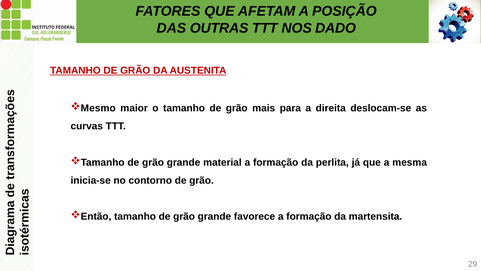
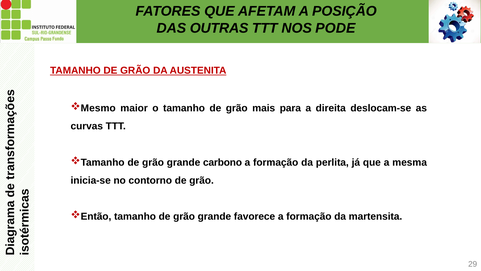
DADO: DADO -> PODE (335, 28)
material: material -> carbono (222, 162)
